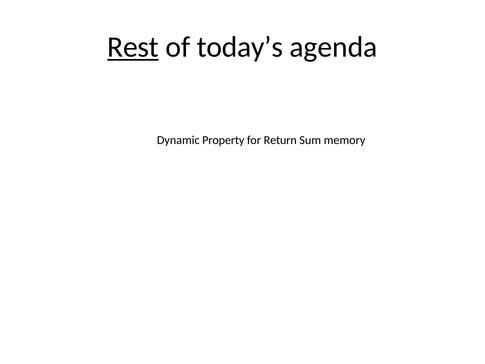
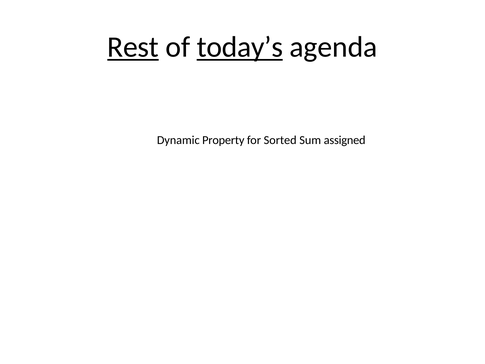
today’s underline: none -> present (240, 47)
Return: Return -> Sorted (280, 140)
memory: memory -> assigned (345, 140)
